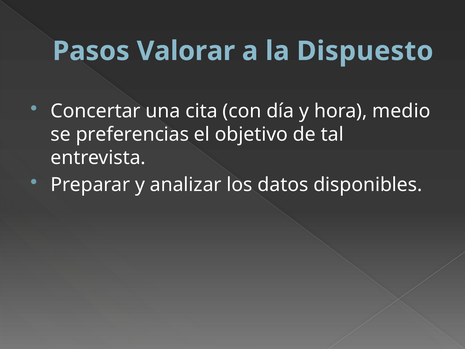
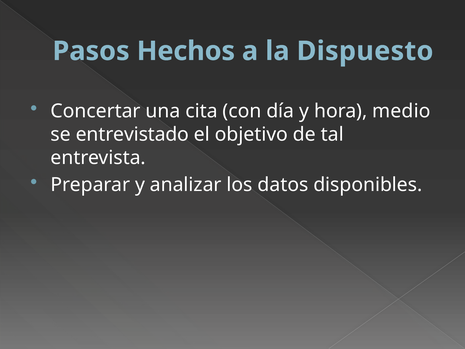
Valorar: Valorar -> Hechos (186, 51)
preferencias: preferencias -> entrevistado (132, 134)
